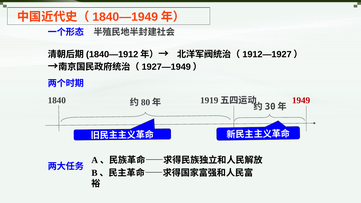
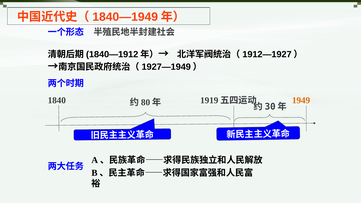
1949 colour: red -> orange (301, 100)
